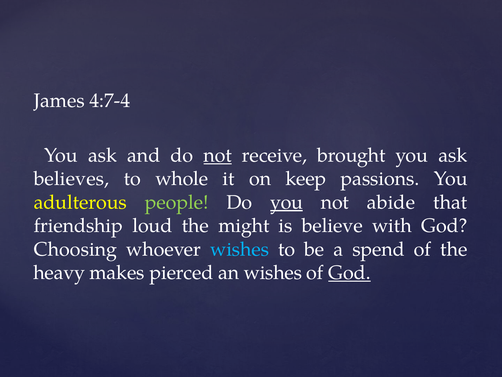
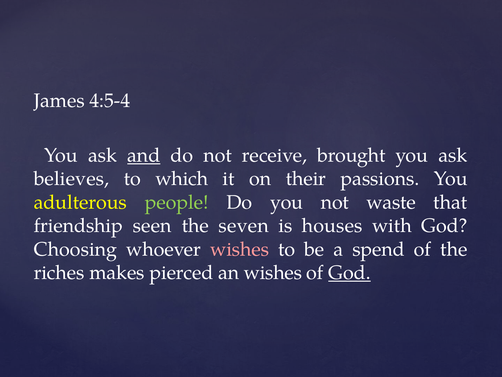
4:7-4: 4:7-4 -> 4:5-4 (110, 100)
and underline: none -> present (144, 155)
not underline: present -> none (218, 155)
whole: whole -> which (182, 179)
keep: keep -> their (306, 179)
you underline: present -> none (287, 202)
abide: abide -> waste (391, 202)
loud: loud -> seen (152, 225)
might: might -> seven (244, 225)
believe: believe -> houses (332, 225)
wishes colour: light blue -> pink (240, 249)
heavy: heavy -> riches (59, 272)
